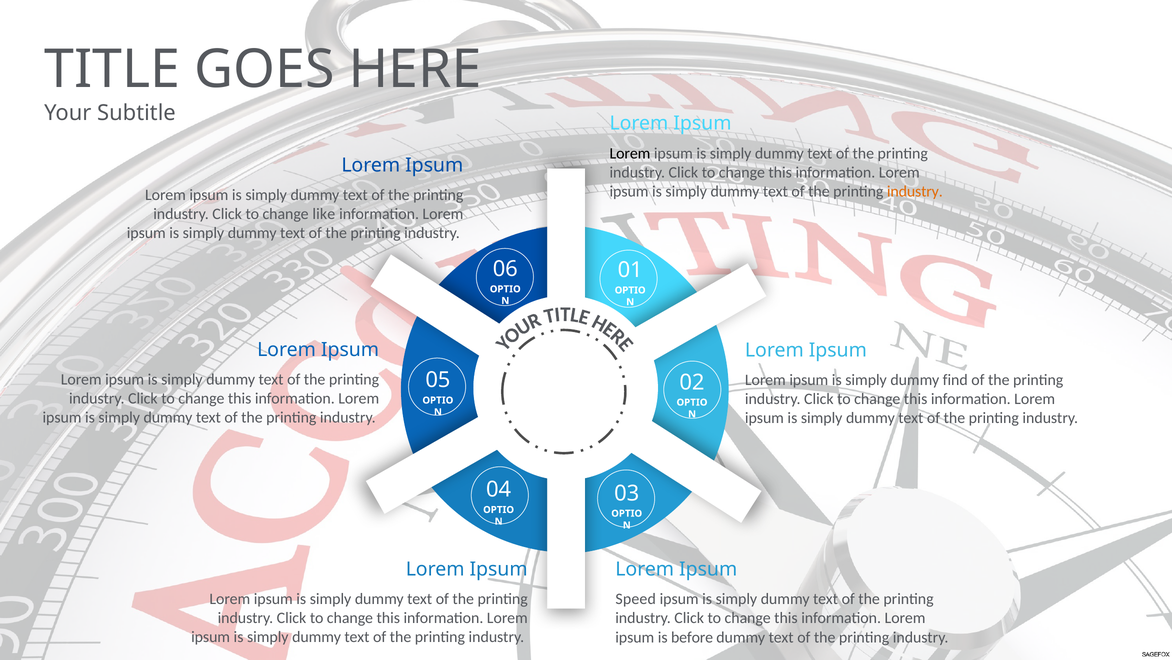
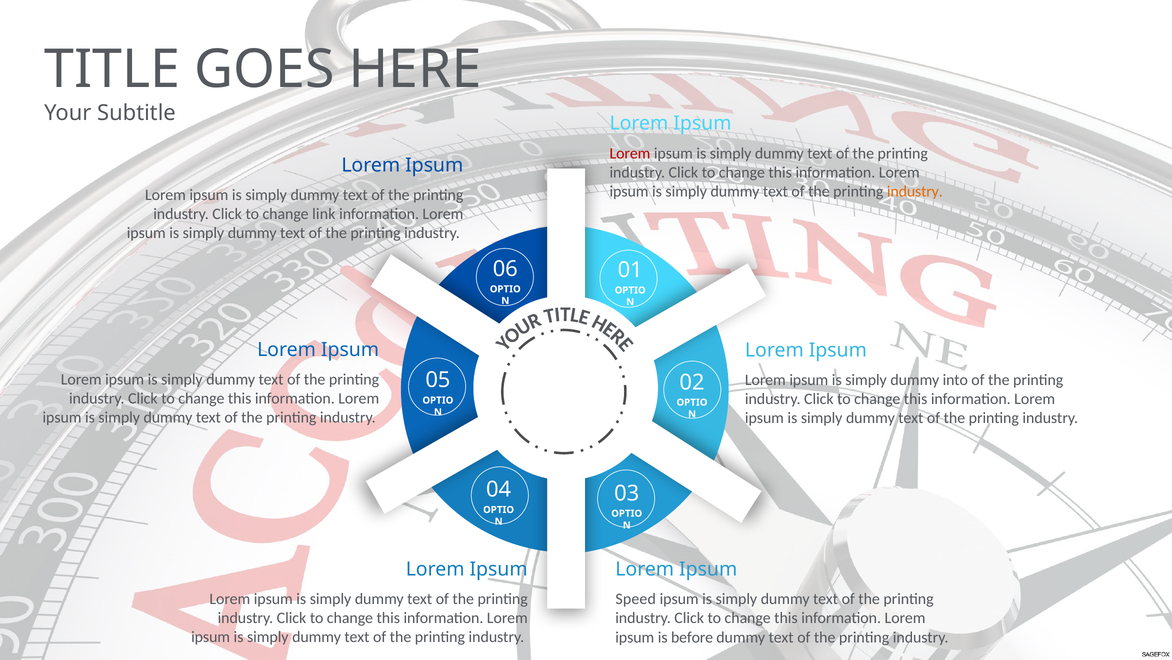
Lorem colour: black -> red (630, 153)
like: like -> link (324, 214)
find: find -> into (955, 380)
